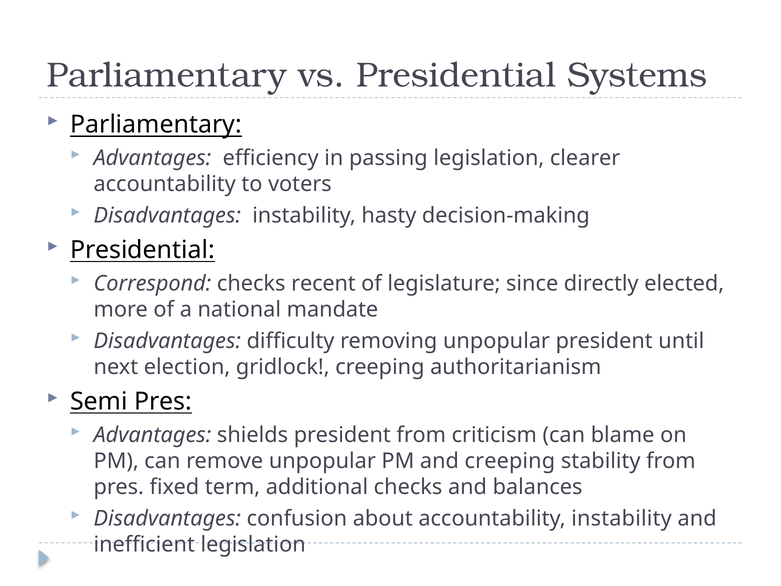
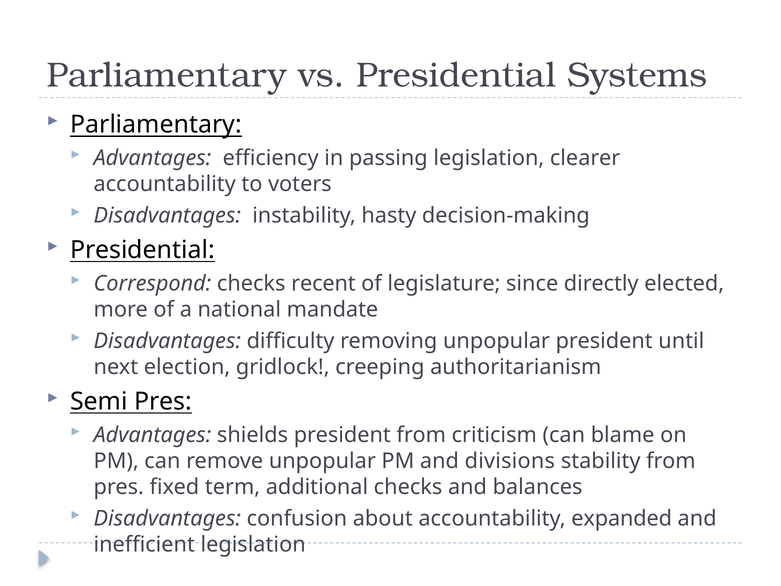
and creeping: creeping -> divisions (510, 461)
accountability instability: instability -> expanded (622, 518)
